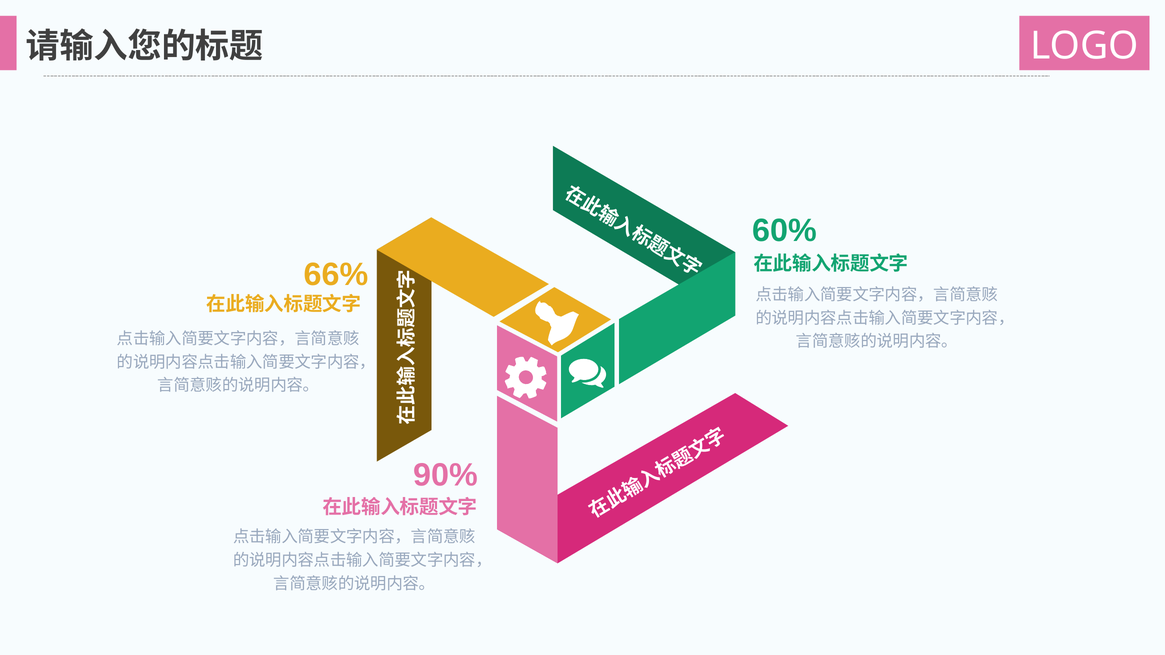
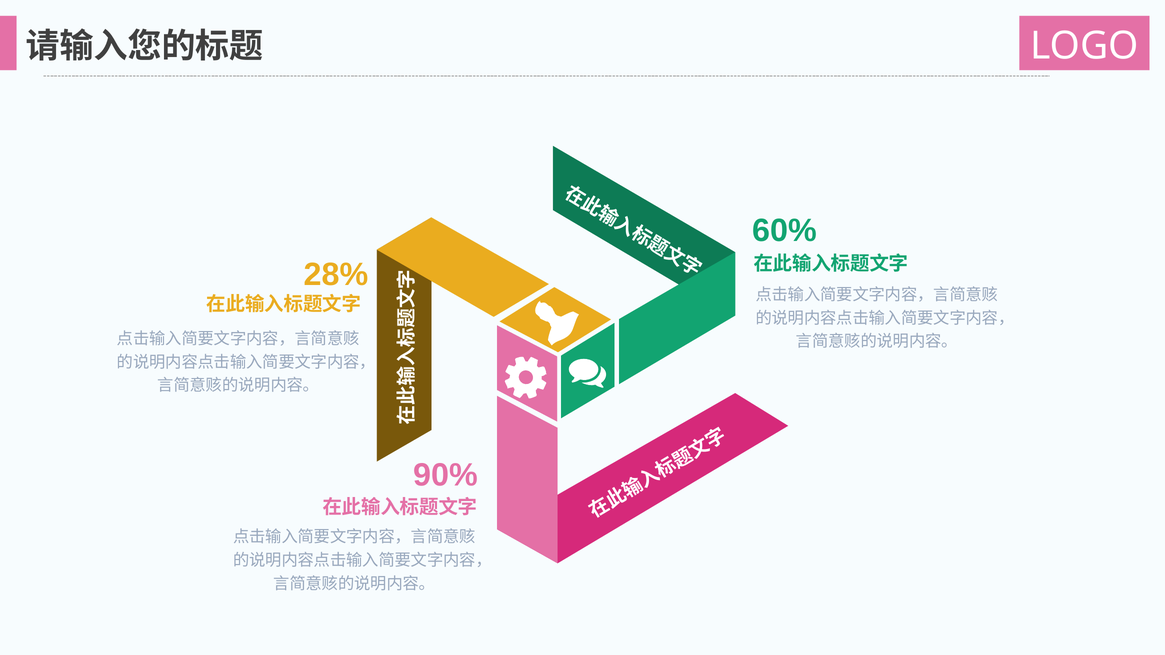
66%: 66% -> 28% (336, 275)
